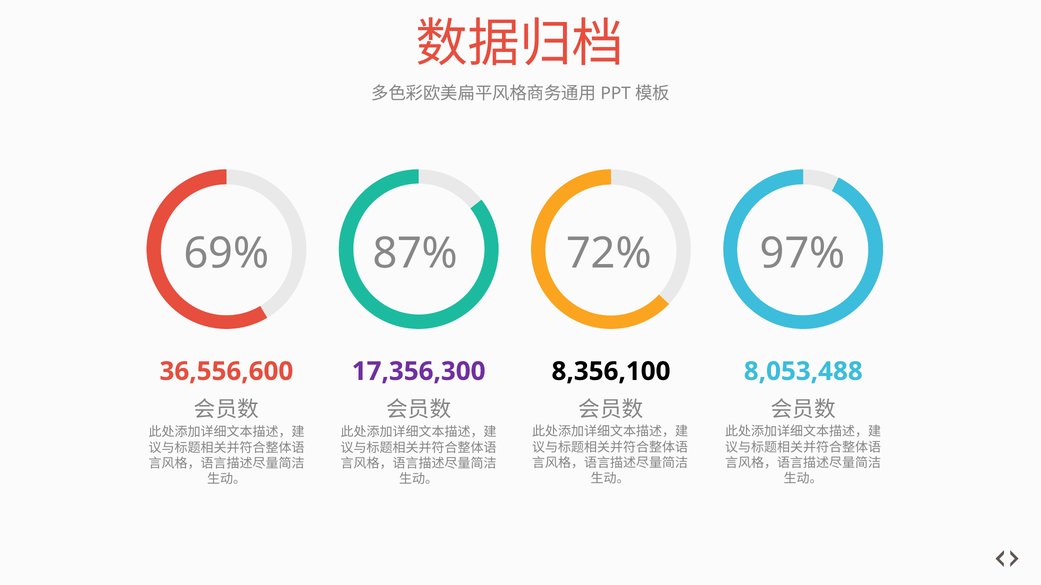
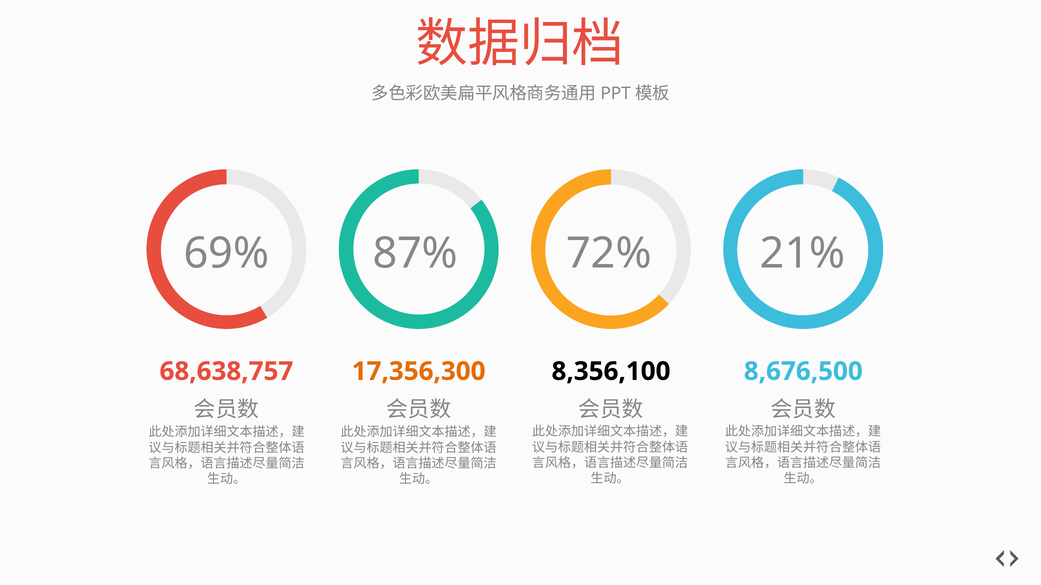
97%: 97% -> 21% (803, 254)
36,556,600: 36,556,600 -> 68,638,757 (226, 372)
17,356,300 colour: purple -> orange (419, 372)
8,053,488: 8,053,488 -> 8,676,500 (803, 372)
